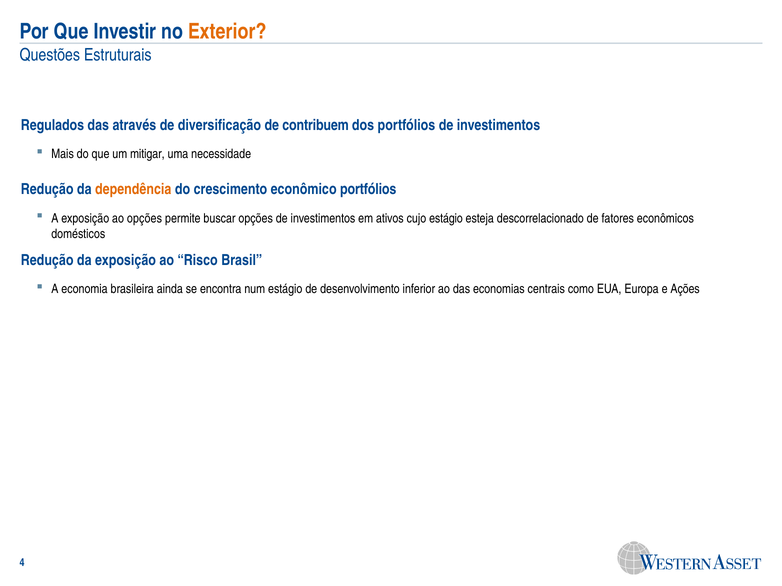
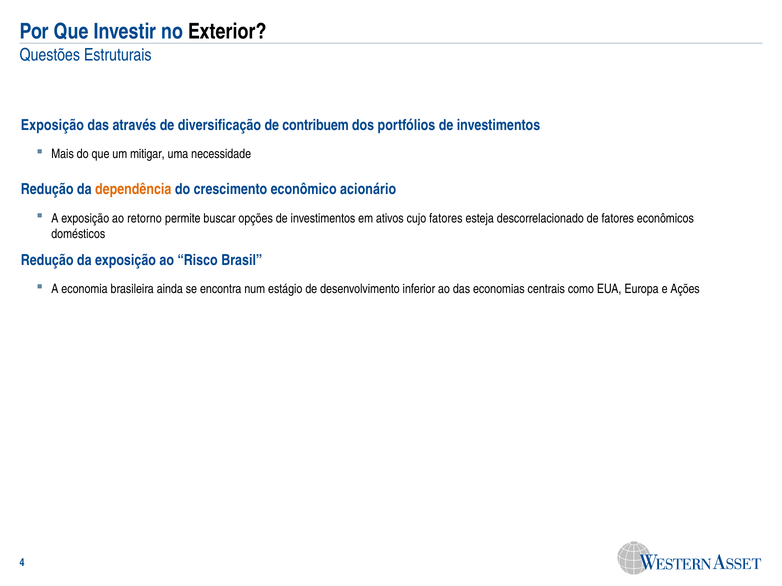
Exterior colour: orange -> black (227, 32)
Regulados: Regulados -> Exposição (52, 125)
econômico portfólios: portfólios -> acionário (368, 189)
ao opções: opções -> retorno (144, 219)
cujo estágio: estágio -> fatores (446, 219)
